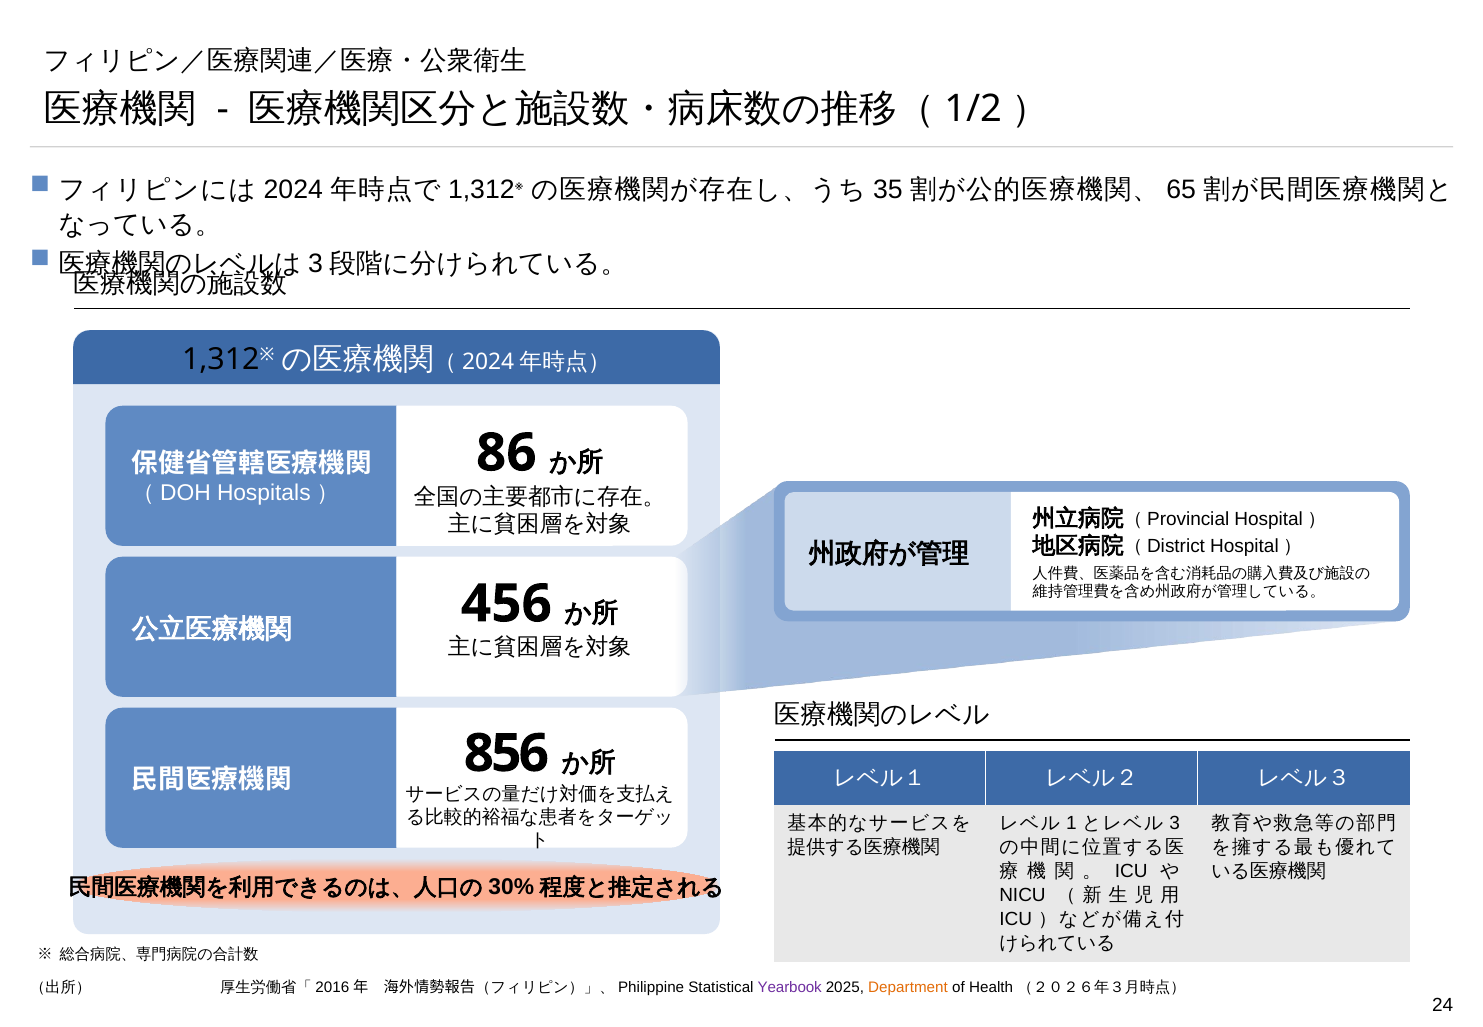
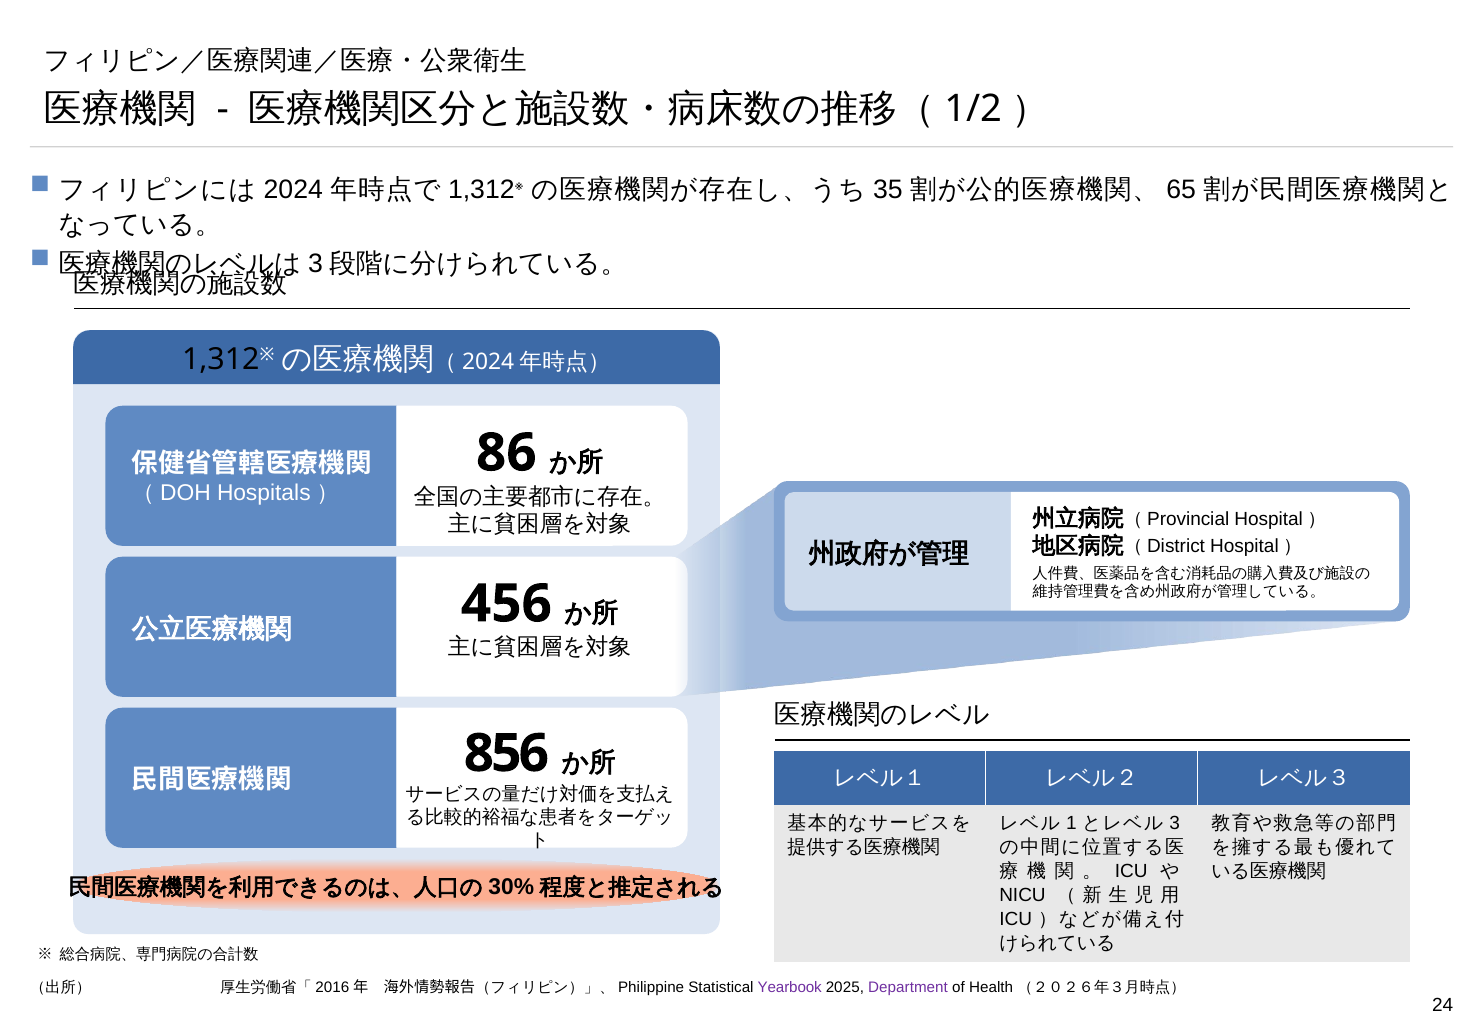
Department colour: orange -> purple (908, 987)
